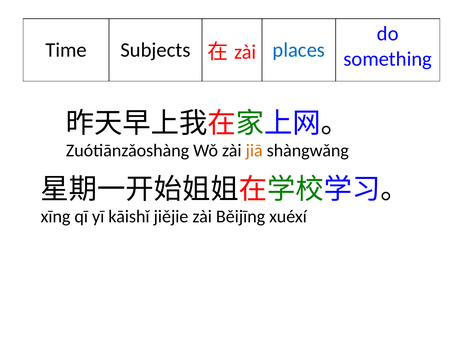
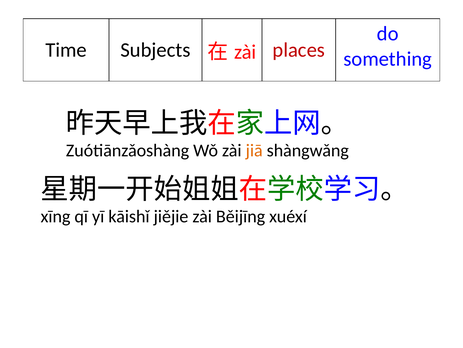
places colour: blue -> red (299, 50)
